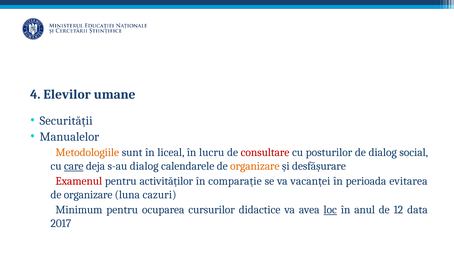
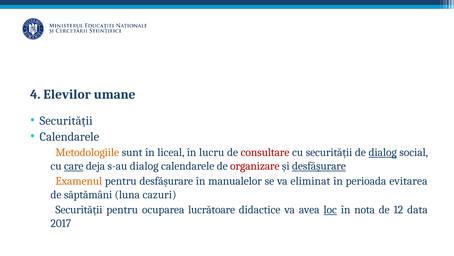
Manualelor: Manualelor -> Calendarele (69, 137)
cu posturilor: posturilor -> securității (329, 152)
dialog underline: none -> present (383, 152)
organizare colour: orange -> red (255, 166)
desfășurare underline: none -> present (319, 166)
Examenul colour: red -> orange (79, 181)
pentru activităților: activităților -> desfășurare (166, 181)
comparație: comparație -> manualelor (235, 181)
vacanței: vacanței -> eliminat (310, 181)
organizare: organizare -> săptămâni (88, 194)
Minimum: Minimum -> Securității (79, 209)
cursurilor: cursurilor -> lucrătoare (212, 209)
anul: anul -> nota (365, 209)
